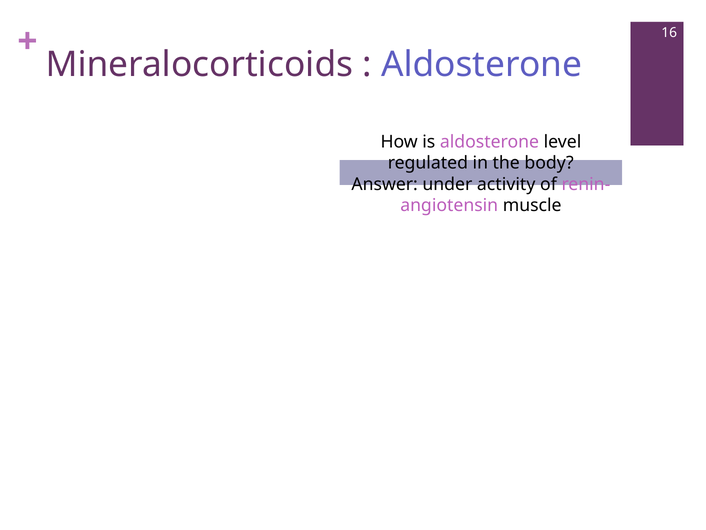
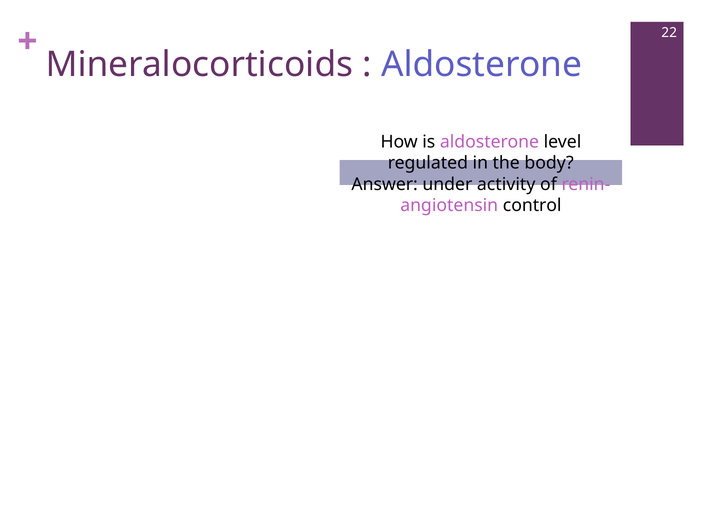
16: 16 -> 22 (669, 33)
muscle: muscle -> control (532, 205)
